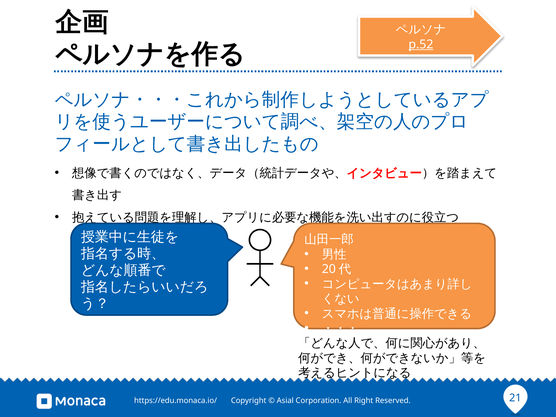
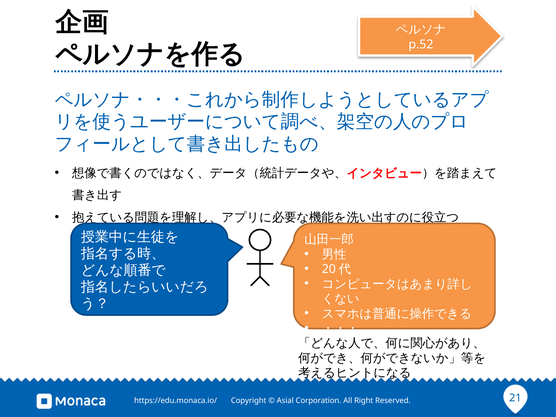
p.52 underline: present -> none (421, 44)
